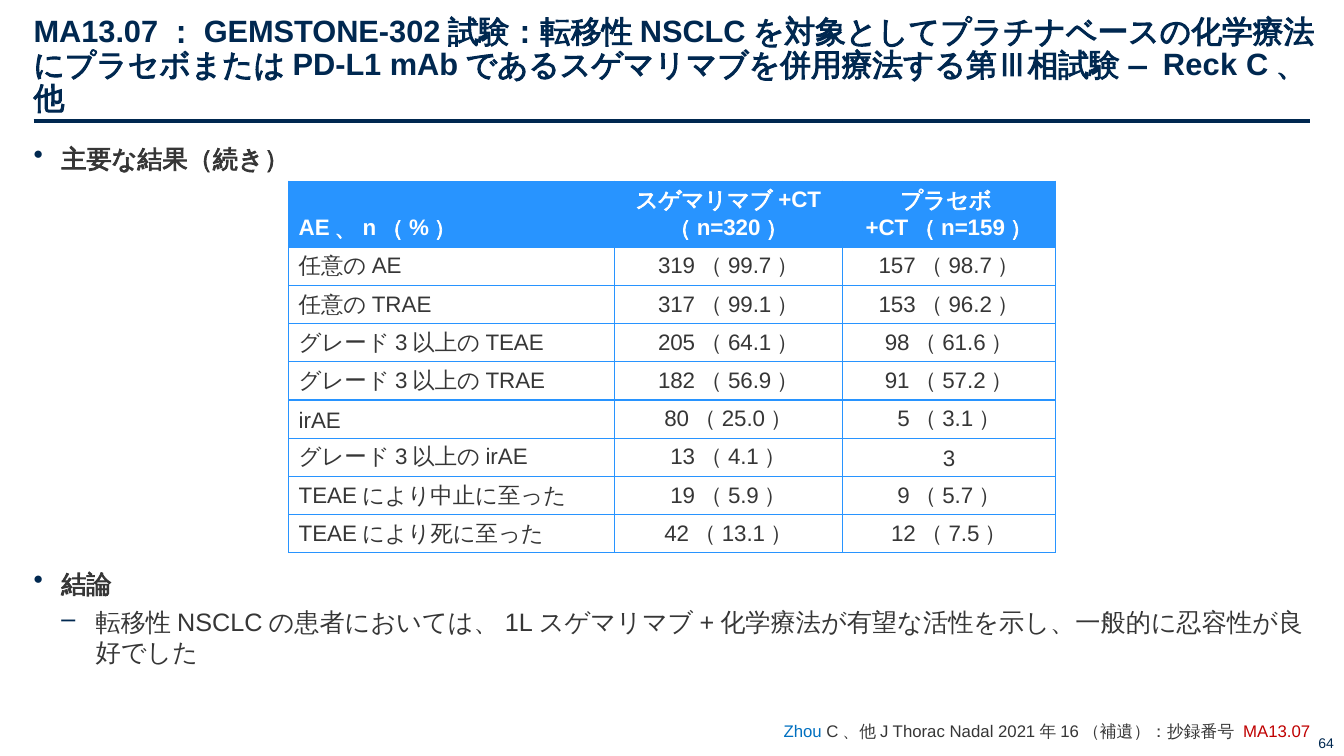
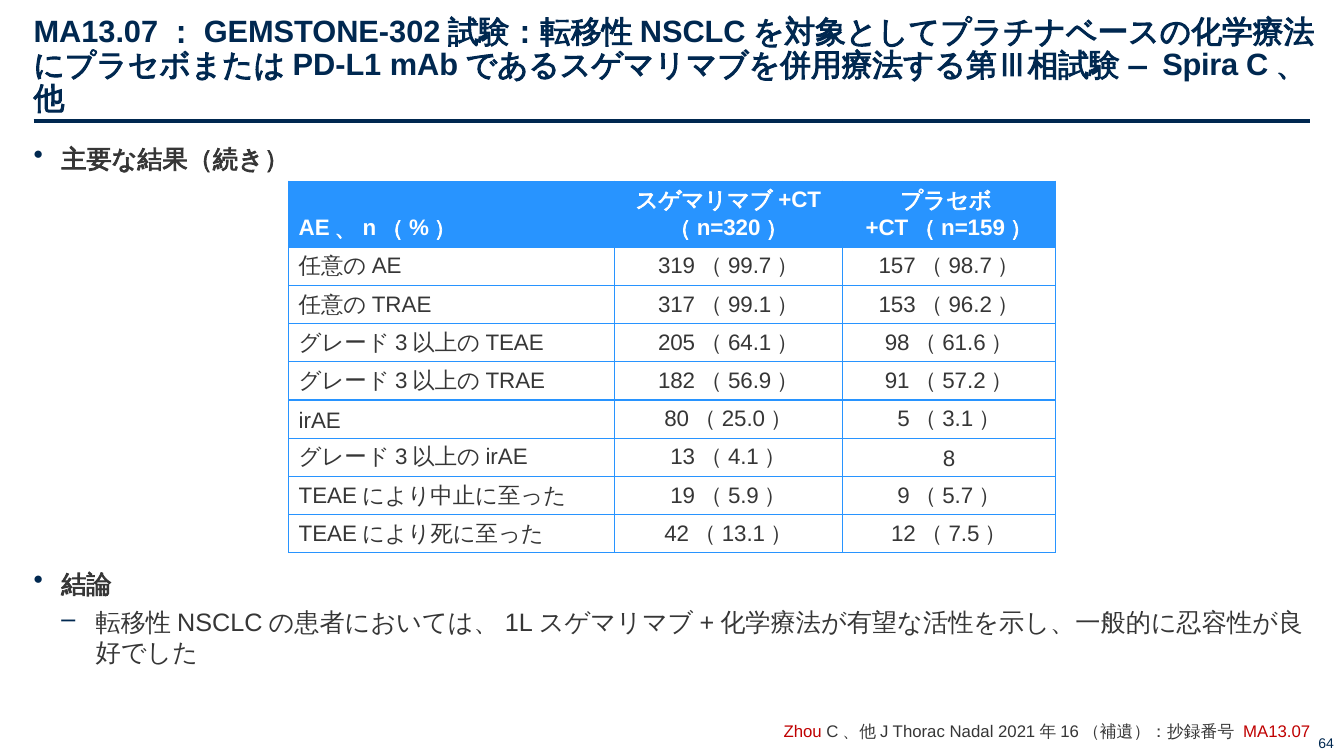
Reck: Reck -> Spira (1200, 65)
3: 3 -> 8 (949, 459)
Zhou colour: blue -> red (803, 732)
